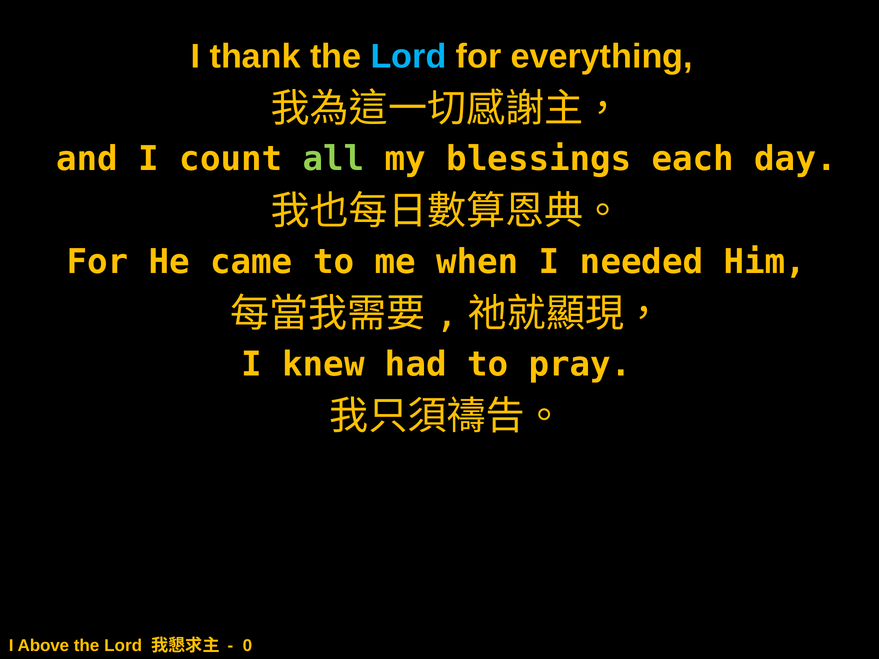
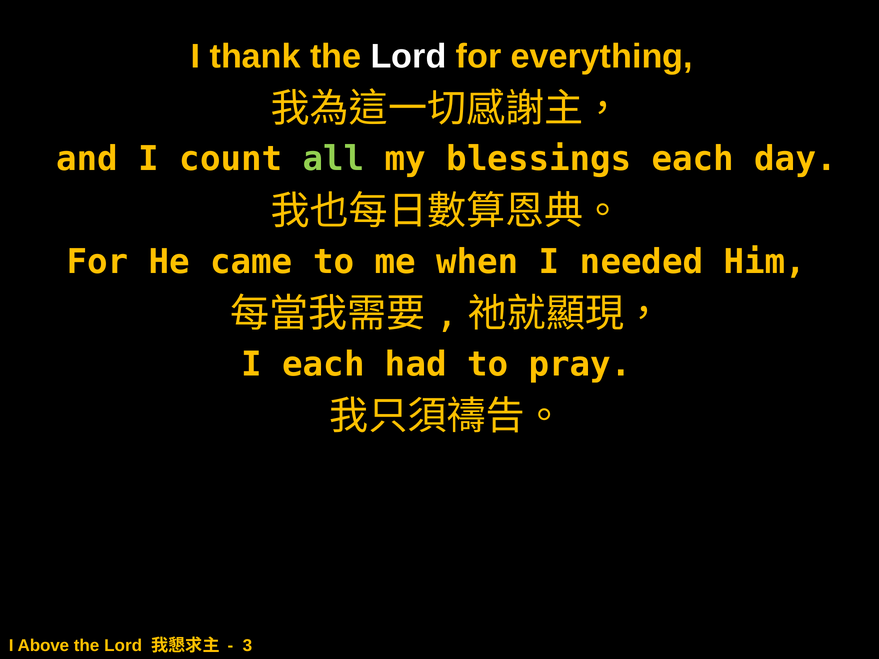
Lord colour: light blue -> white (409, 57)
I knew: knew -> each (323, 364)
0: 0 -> 3 (247, 646)
